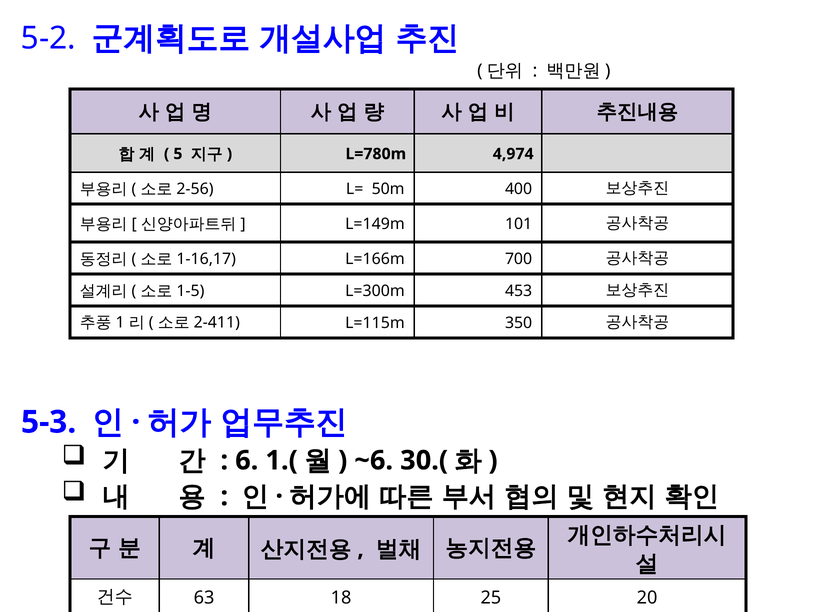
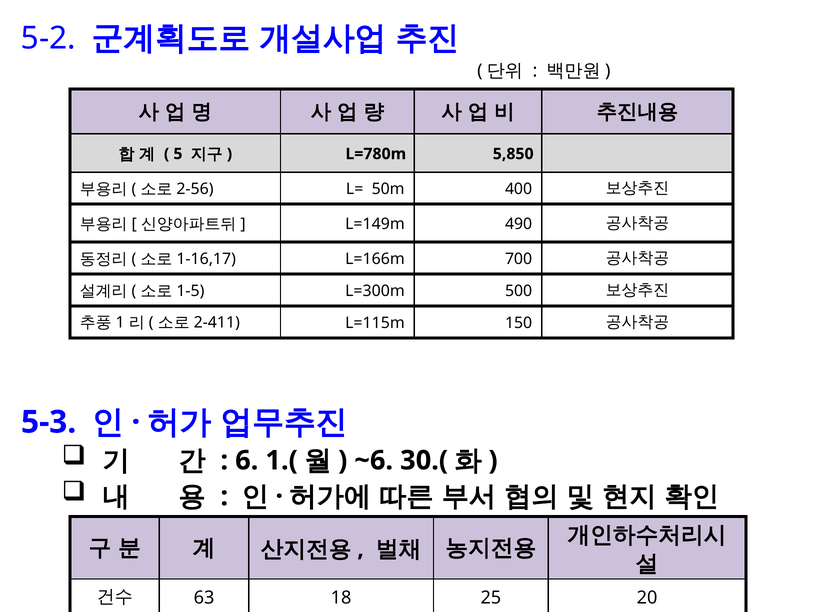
4,974: 4,974 -> 5,850 (513, 154)
101: 101 -> 490 (519, 224)
453: 453 -> 500 (519, 291)
350: 350 -> 150 (519, 323)
